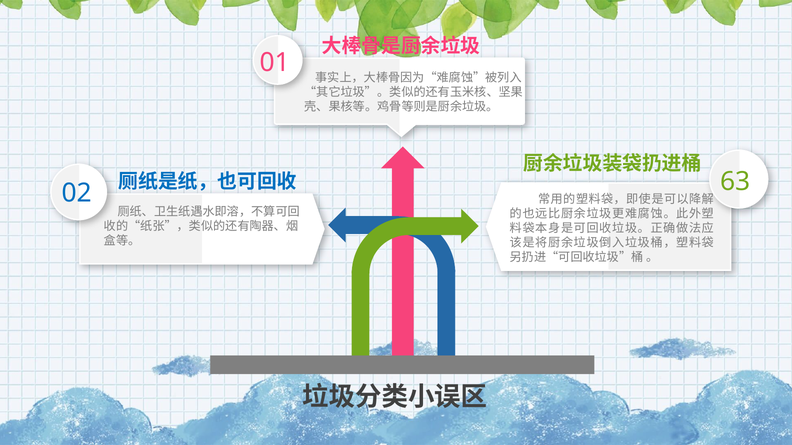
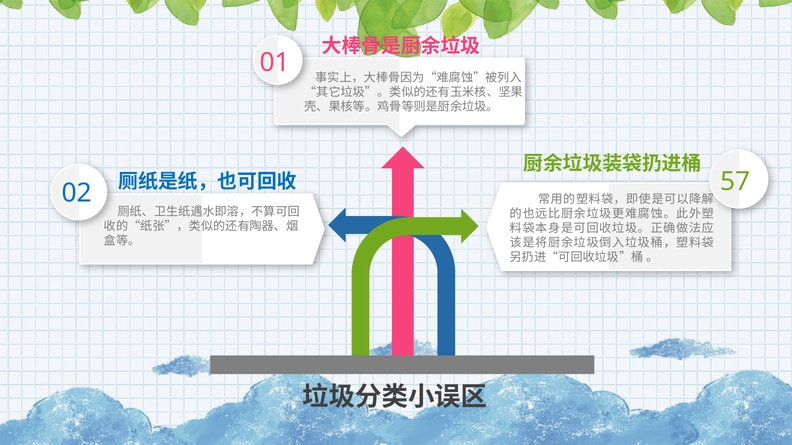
63: 63 -> 57 (735, 182)
